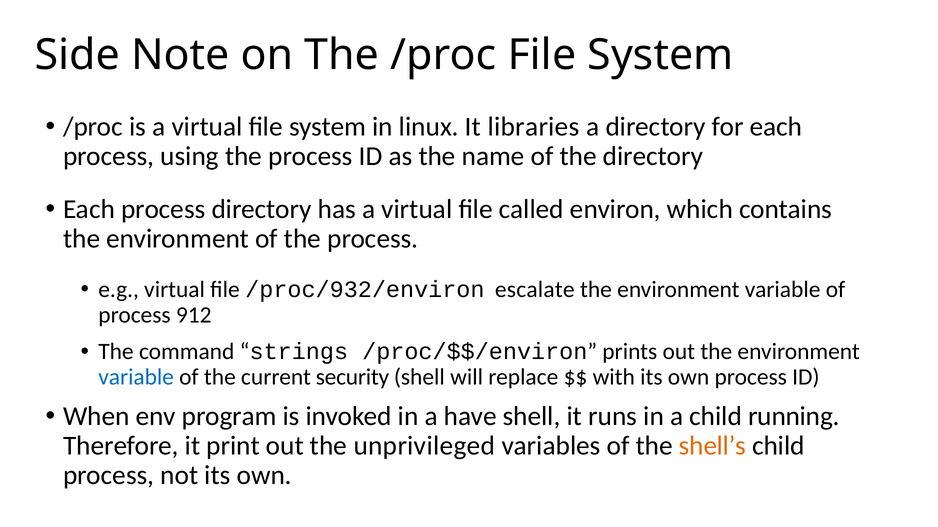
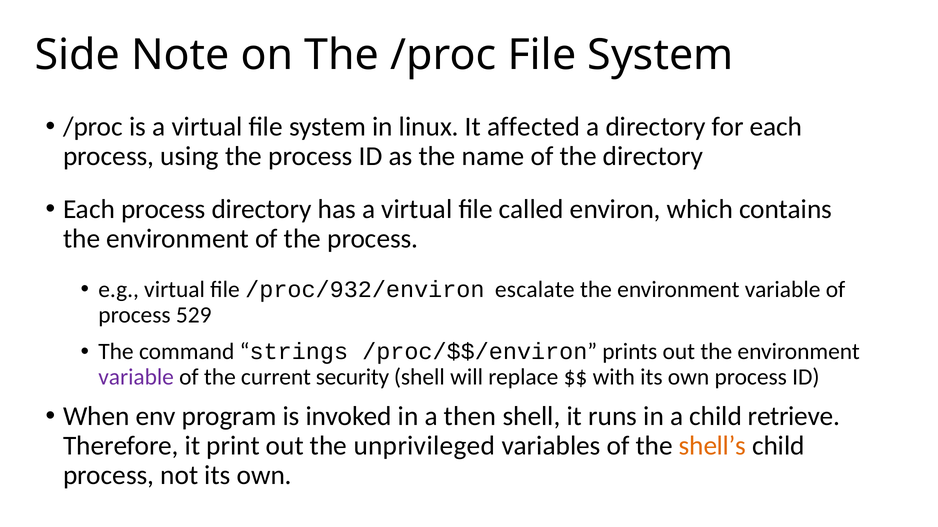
libraries: libraries -> affected (534, 127)
912: 912 -> 529 (194, 315)
variable colour: blue -> purple (136, 377)
have: have -> then (470, 417)
running: running -> retrieve (794, 417)
